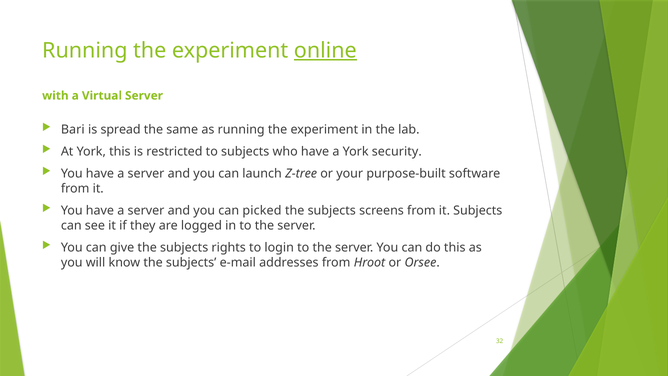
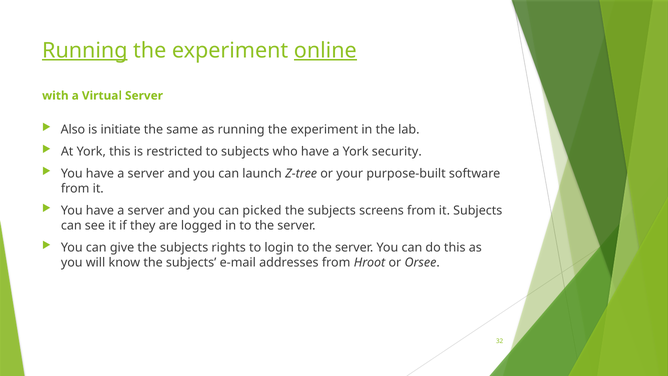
Running underline: none -> present (85, 50)
Bari: Bari -> Also (73, 129)
spread: spread -> initiate (121, 129)
